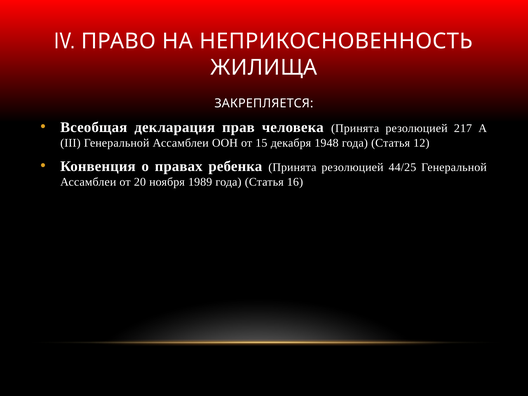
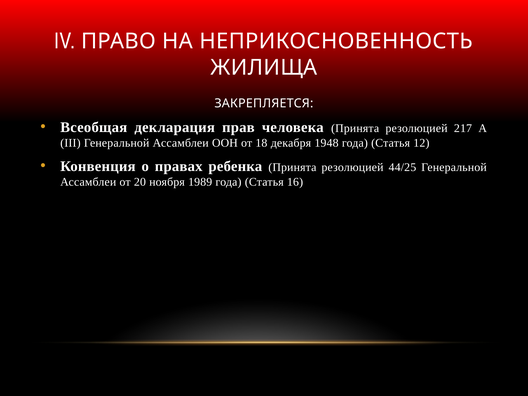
15: 15 -> 18 (261, 143)
